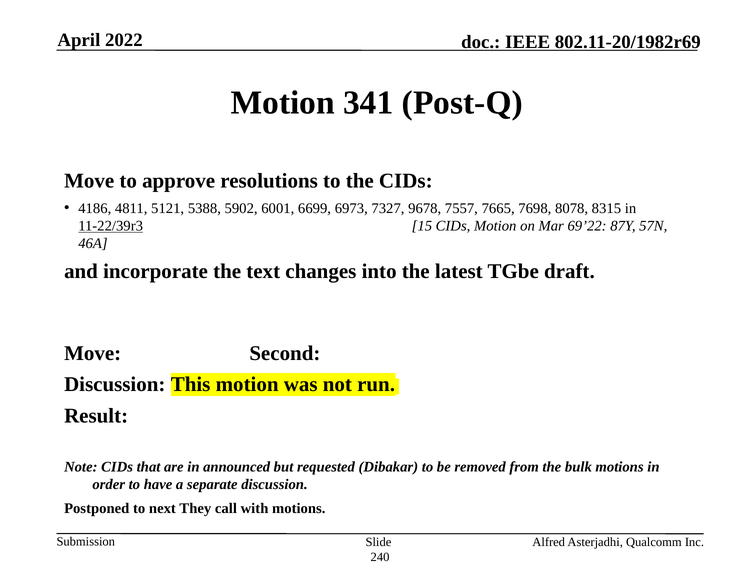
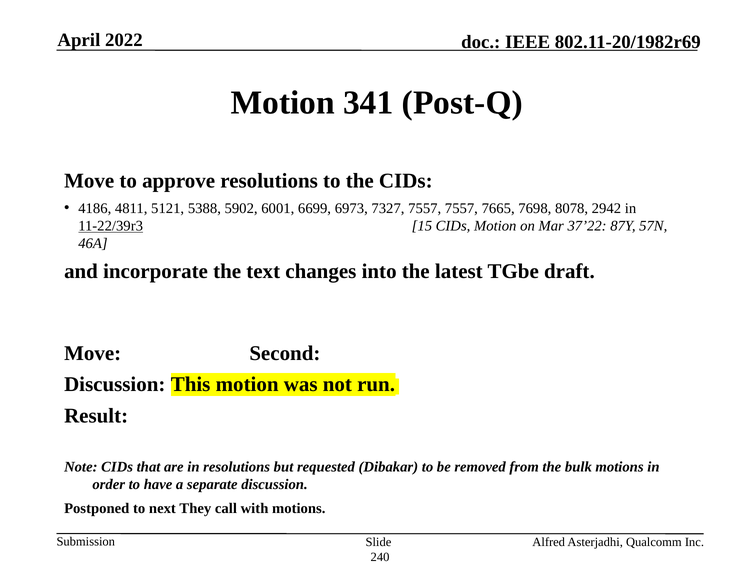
7327 9678: 9678 -> 7557 (425, 208)
8315: 8315 -> 2942 (606, 208)
69’22: 69’22 -> 37’22 (587, 226)
in announced: announced -> resolutions (237, 467)
